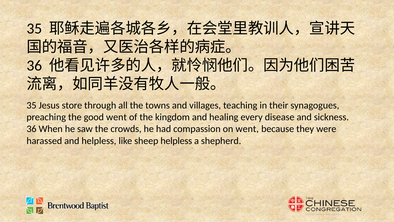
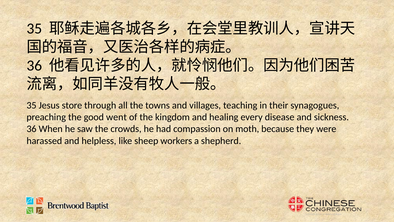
on went: went -> moth (247, 129)
sheep helpless: helpless -> workers (176, 141)
